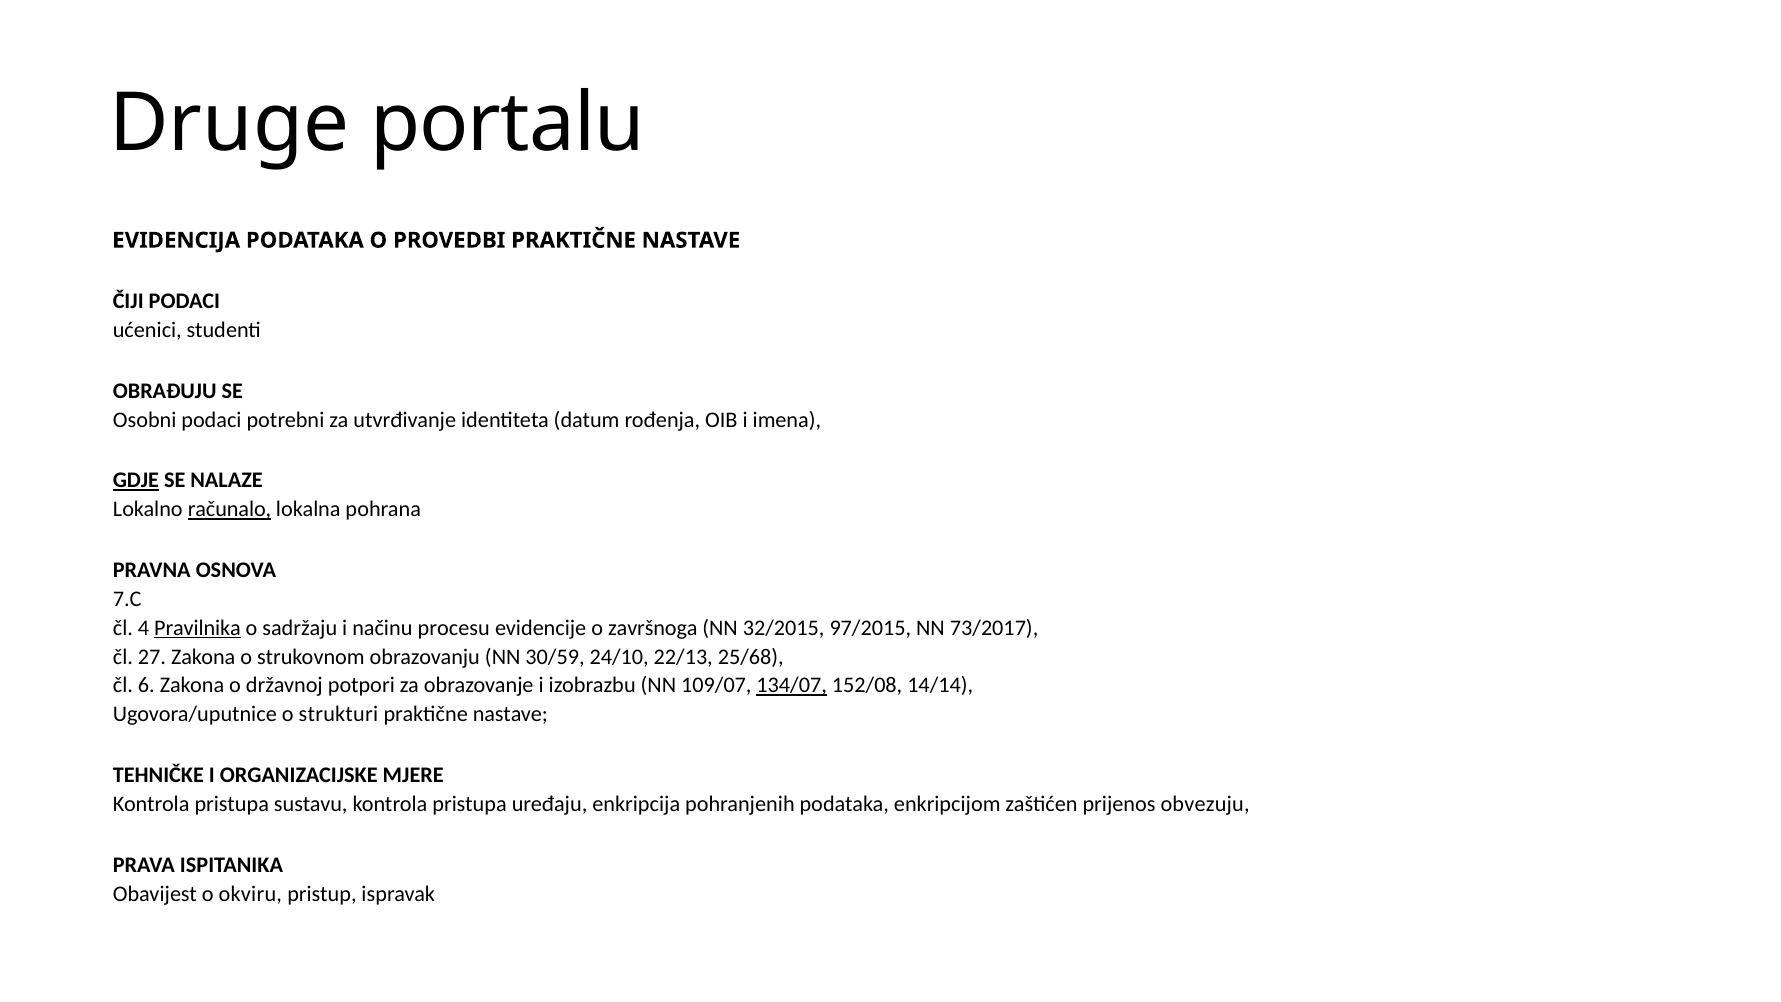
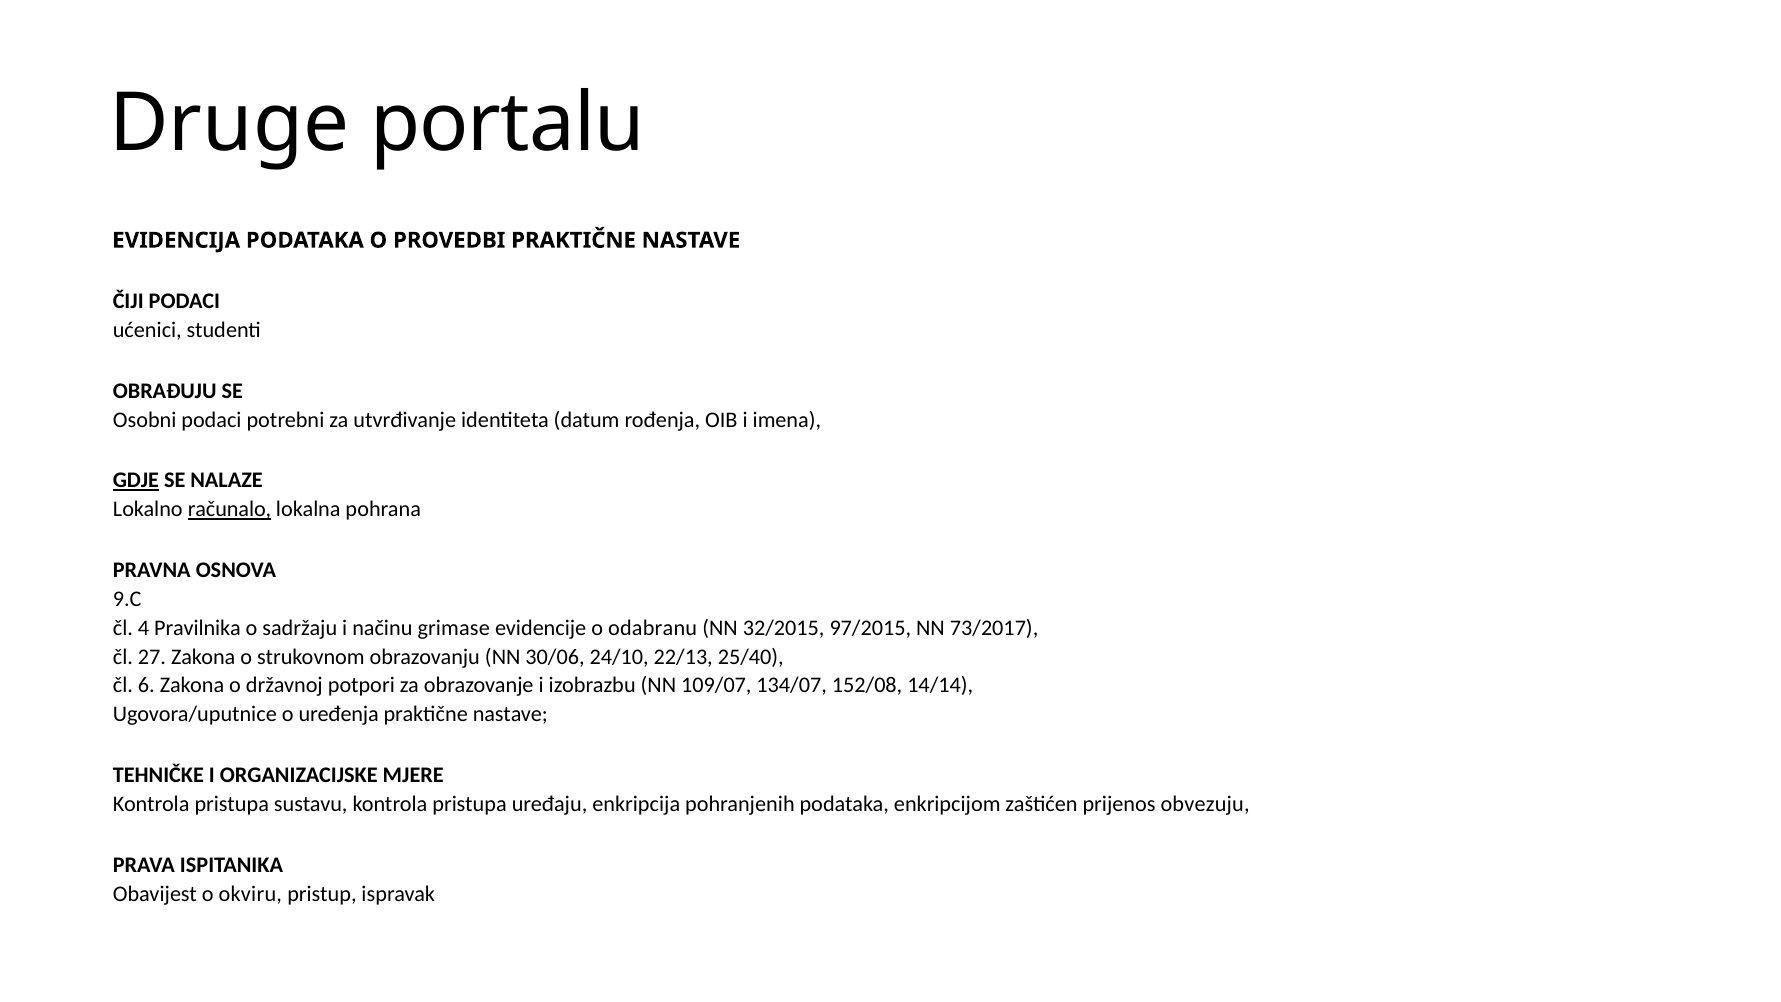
7.C: 7.C -> 9.C (127, 599)
Pravilnika underline: present -> none (197, 628)
procesu: procesu -> grimase (454, 628)
završnoga: završnoga -> odabranu (653, 628)
30/59: 30/59 -> 30/06 (555, 657)
25/68: 25/68 -> 25/40 (751, 657)
134/07 underline: present -> none (792, 685)
strukturi: strukturi -> uređenja (339, 714)
